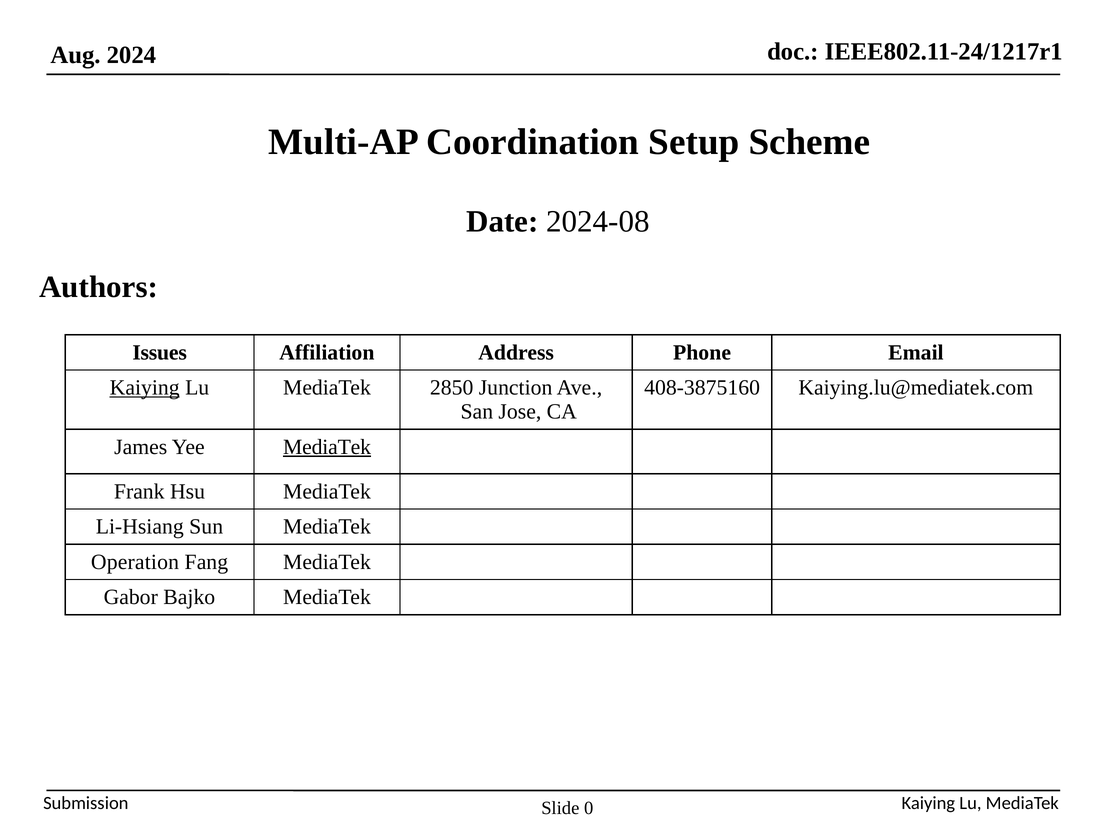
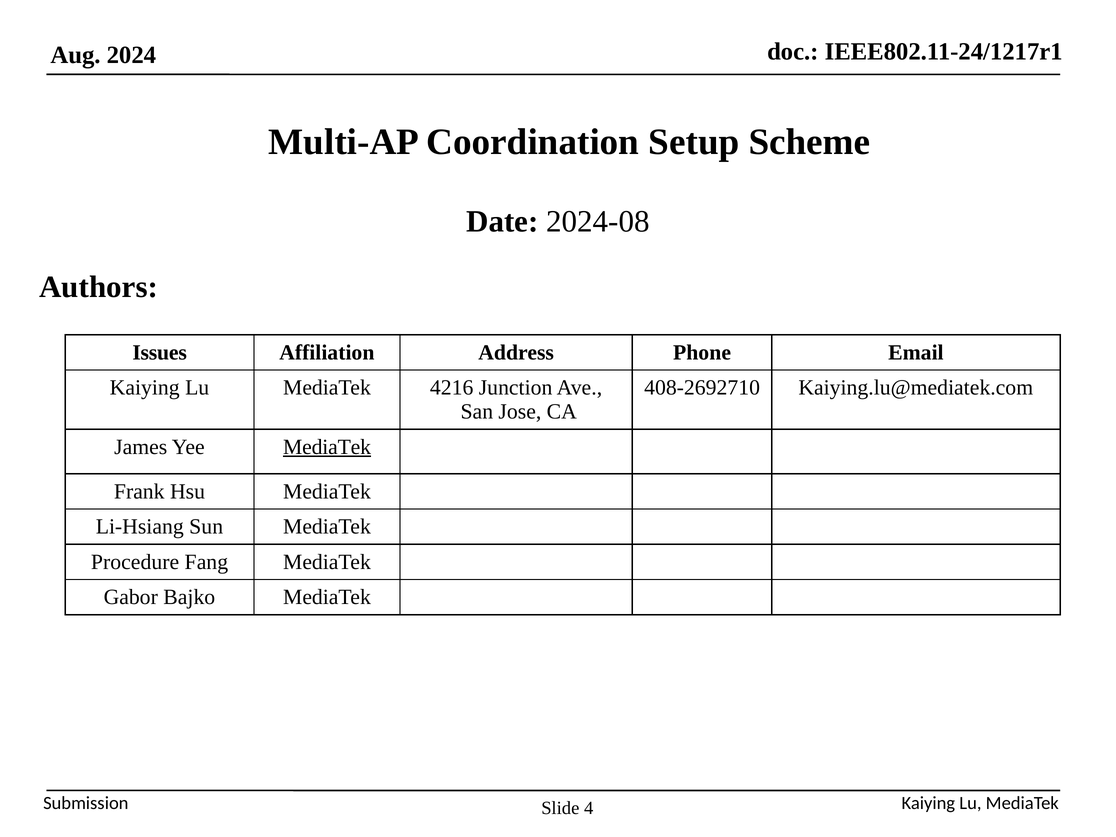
Kaiying underline: present -> none (145, 388)
2850: 2850 -> 4216 (452, 388)
408-3875160: 408-3875160 -> 408-2692710 (702, 388)
Operation: Operation -> Procedure (135, 562)
0: 0 -> 4 (589, 808)
